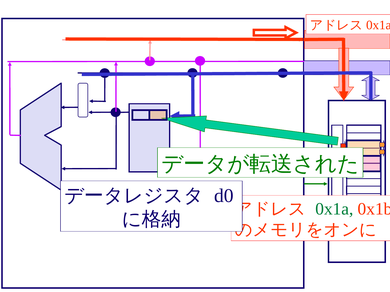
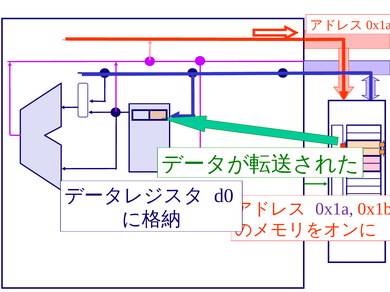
0x1a colour: green -> purple (334, 209)
